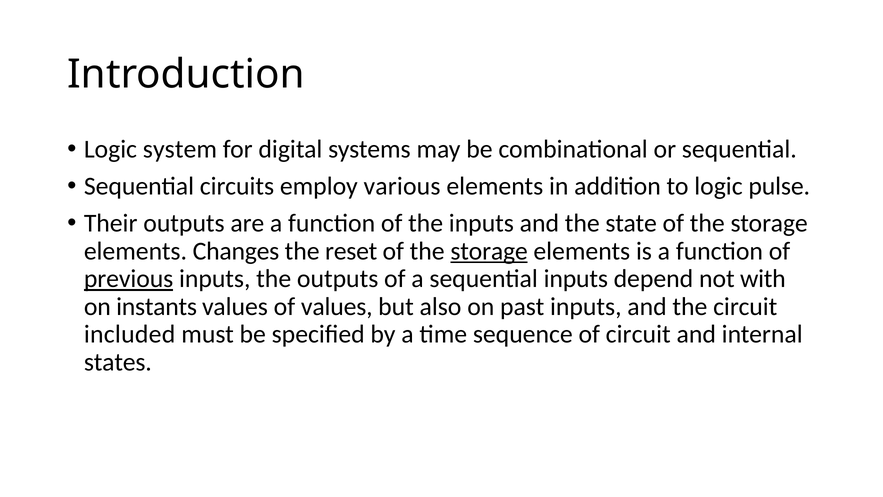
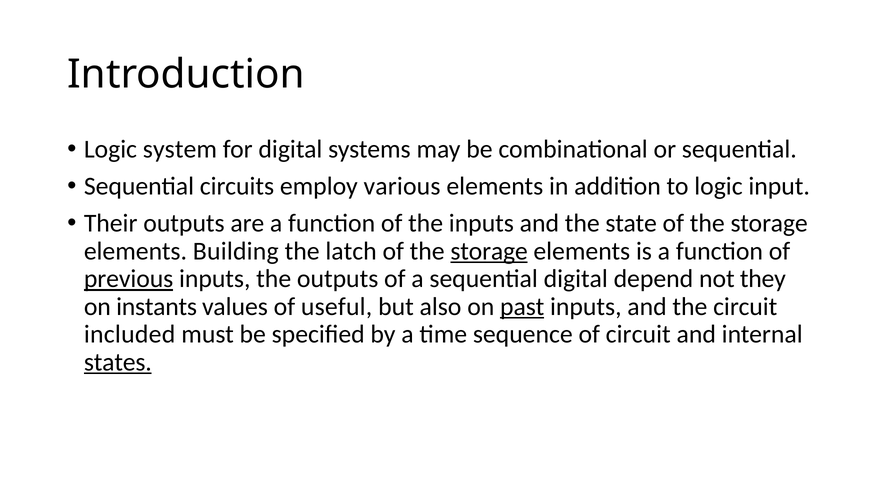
pulse: pulse -> input (779, 186)
Changes: Changes -> Building (236, 251)
reset: reset -> latch (351, 251)
sequential inputs: inputs -> digital (576, 279)
with: with -> they (763, 279)
of values: values -> useful (337, 306)
past underline: none -> present (522, 306)
states underline: none -> present (118, 362)
